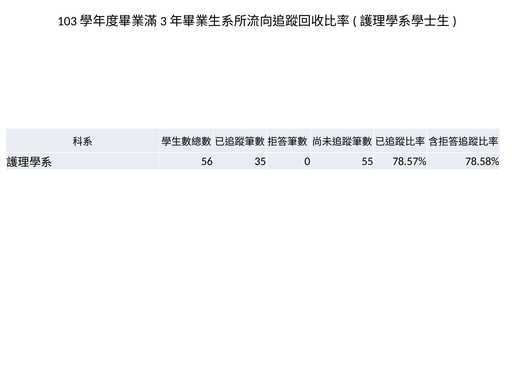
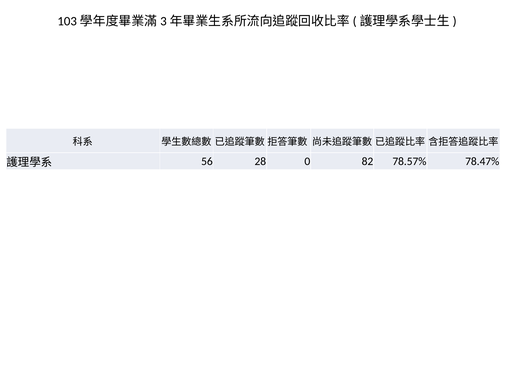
35: 35 -> 28 (260, 161)
55: 55 -> 82 (367, 161)
78.58%: 78.58% -> 78.47% (482, 161)
